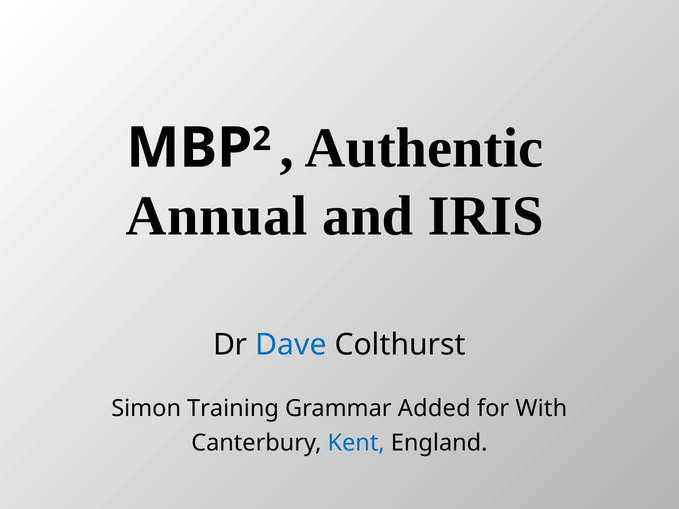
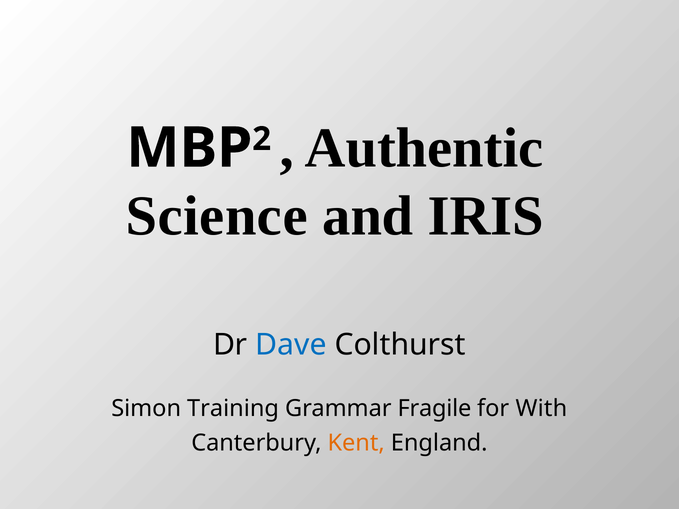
Annual: Annual -> Science (217, 216)
Added: Added -> Fragile (434, 409)
Kent colour: blue -> orange (356, 443)
